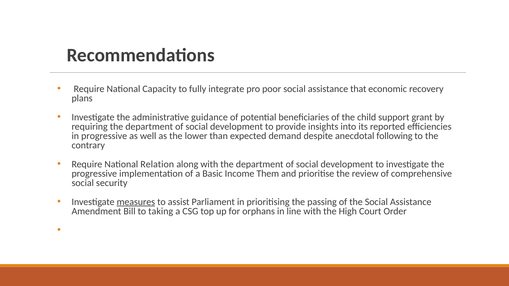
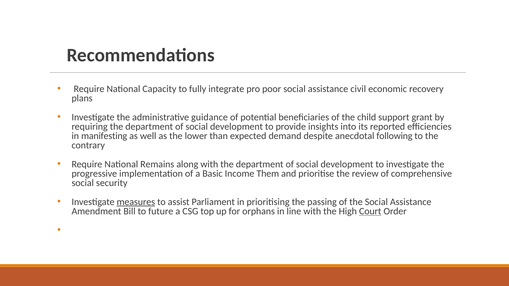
that: that -> civil (358, 89)
in progressive: progressive -> manifesting (104, 136)
Relation: Relation -> Remains (157, 164)
taking: taking -> future (161, 212)
Court underline: none -> present (370, 212)
